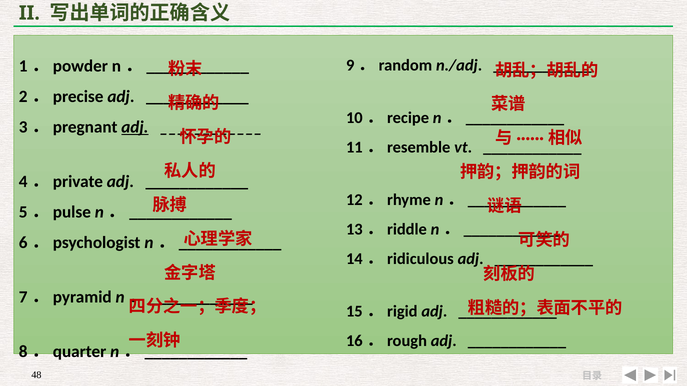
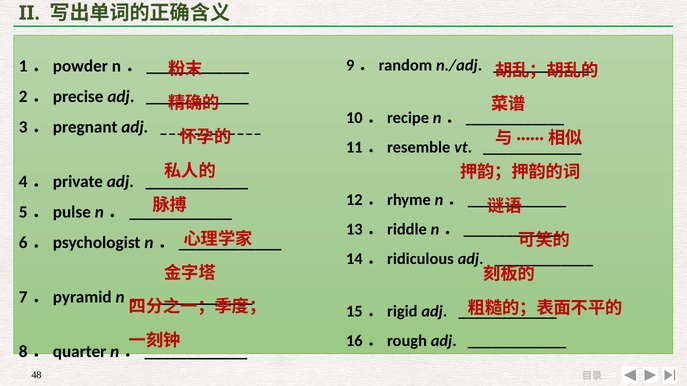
adj underline: present -> none (135, 127)
